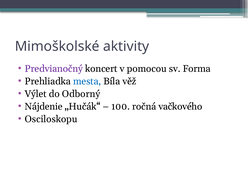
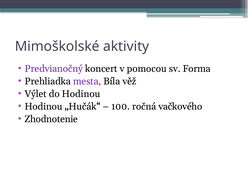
mesta colour: blue -> purple (87, 81)
do Odborný: Odborný -> Hodinou (81, 94)
Nájdenie: Nájdenie -> Hodinou (44, 107)
Osciloskopu: Osciloskopu -> Zhodnotenie (51, 119)
